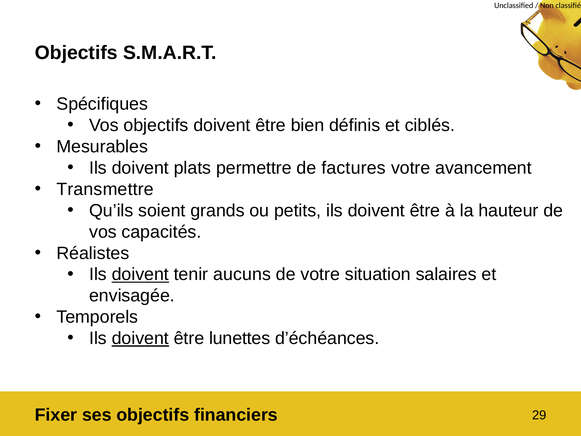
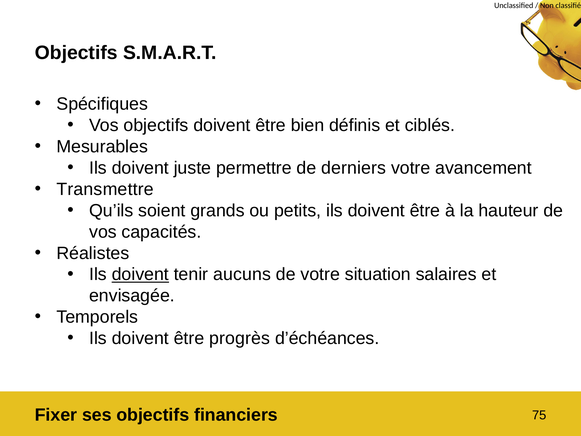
plats: plats -> juste (192, 168)
factures: factures -> derniers (354, 168)
doivent underline: present -> none (140, 338)
lunettes: lunettes -> progrès (240, 338)
29: 29 -> 75 (539, 415)
